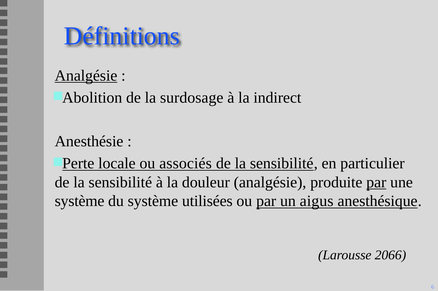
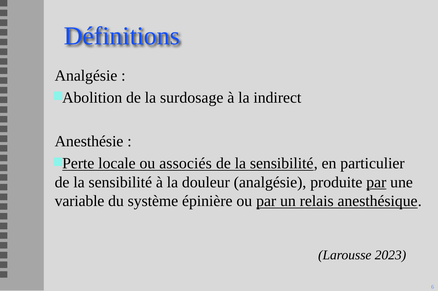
Analgésie underline: present -> none (86, 76)
système: système -> variable (80, 201)
utilisées: utilisées -> épinière (207, 201)
aigus: aigus -> relais (317, 201)
2066: 2066 -> 2023 (390, 256)
